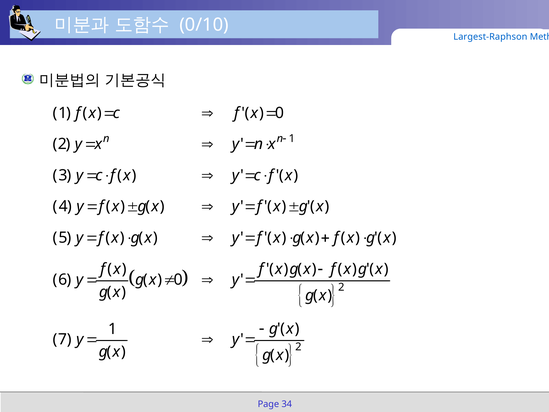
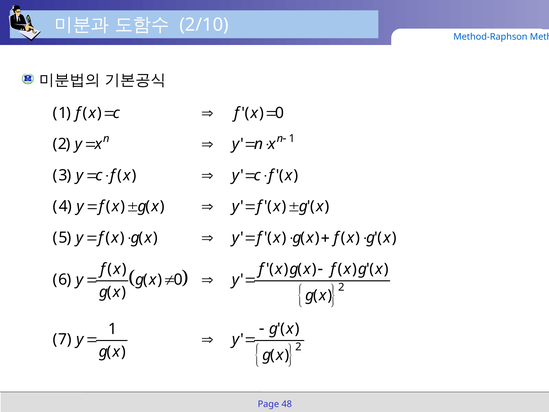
0/10: 0/10 -> 2/10 (204, 25)
Largest-Raphson: Largest-Raphson -> Method-Raphson (490, 37)
34: 34 -> 48 (287, 404)
